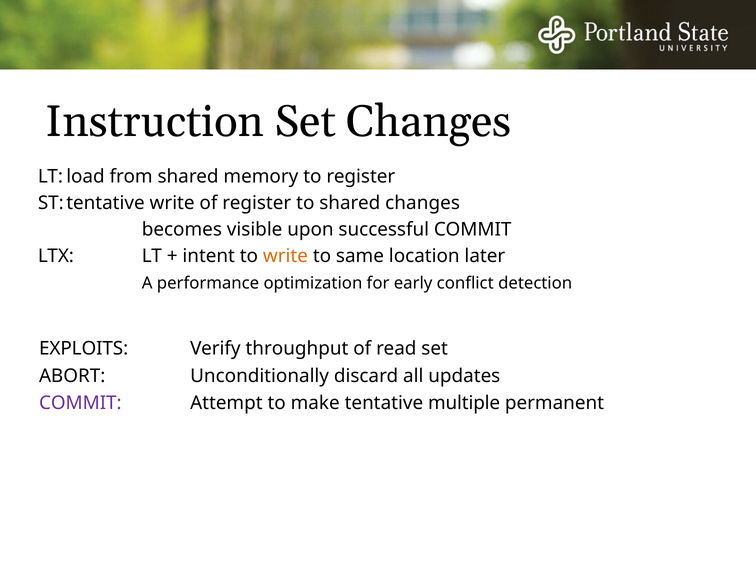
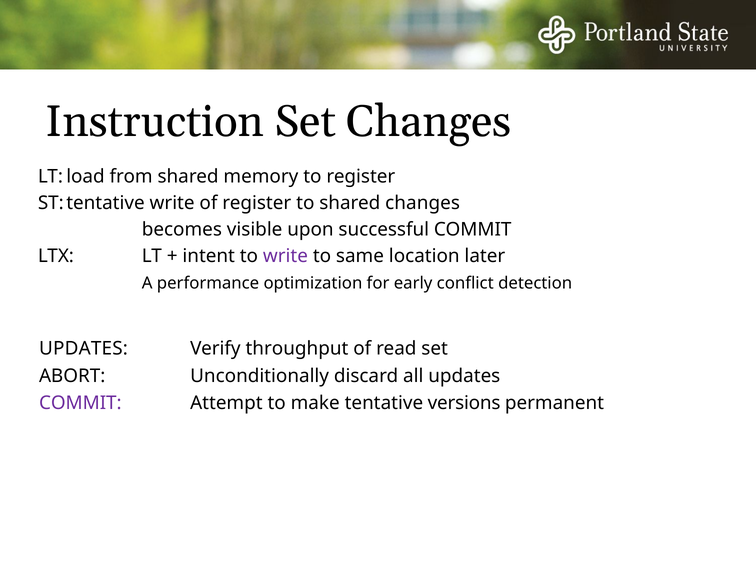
write colour: orange -> purple (285, 256)
EXPLOITS: EXPLOITS -> UPDATES (83, 349)
multiple: multiple -> versions (464, 403)
